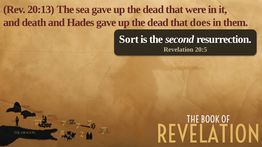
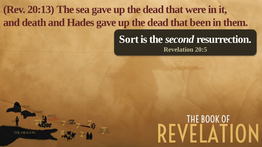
does: does -> been (200, 23)
